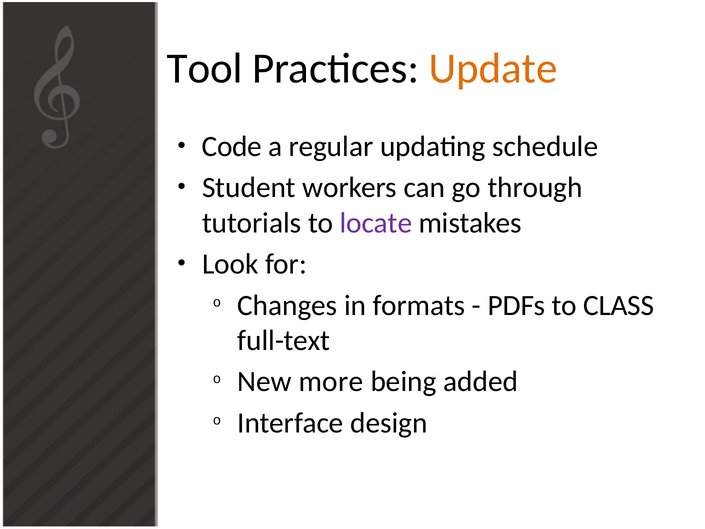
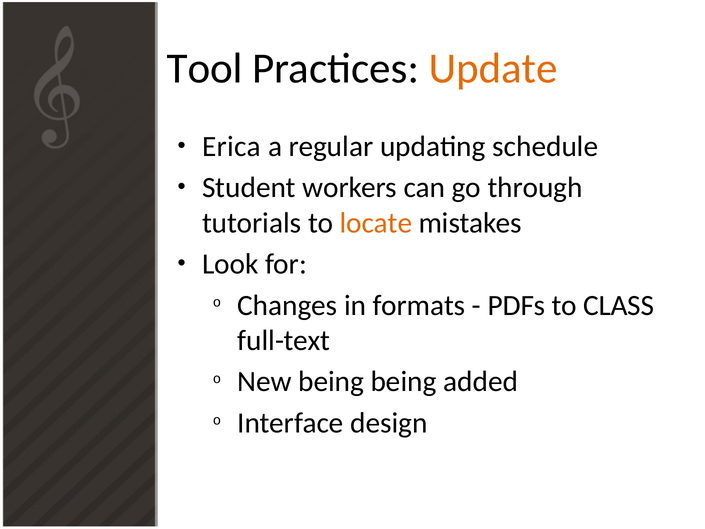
Code: Code -> Erica (232, 147)
locate colour: purple -> orange (376, 223)
New more: more -> being (331, 382)
